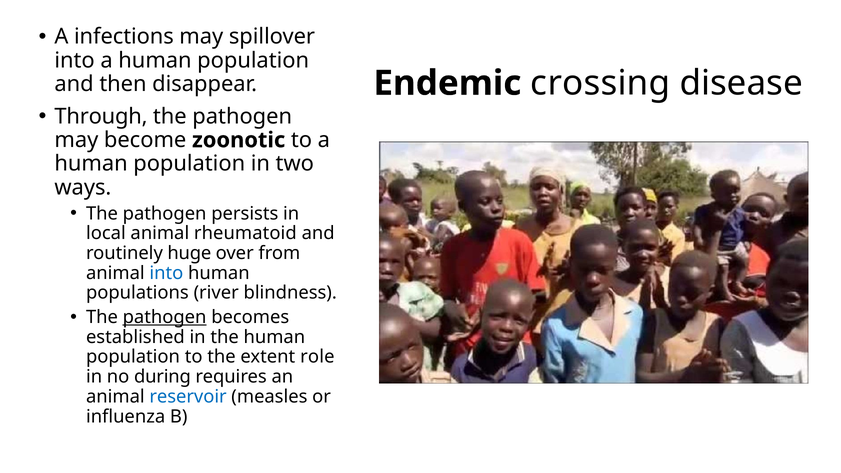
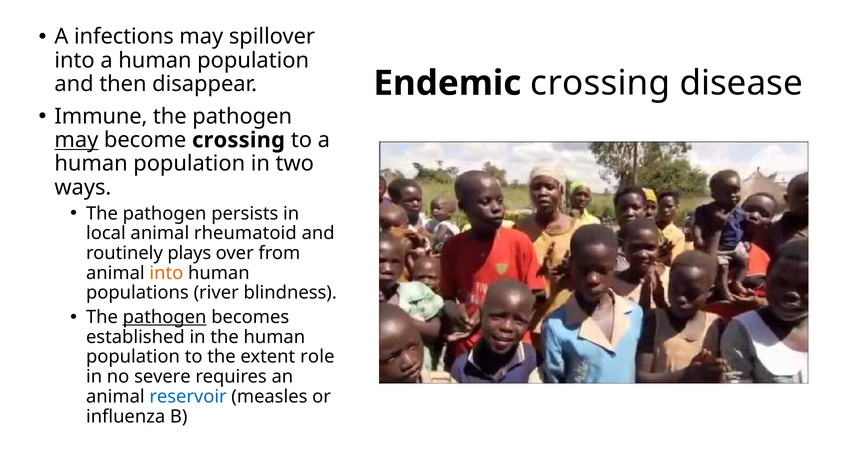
Through: Through -> Immune (101, 116)
may underline: none -> present (76, 140)
become zoonotic: zoonotic -> crossing (238, 140)
huge: huge -> plays (189, 253)
into colour: blue -> orange (166, 273)
during: during -> severe (162, 377)
